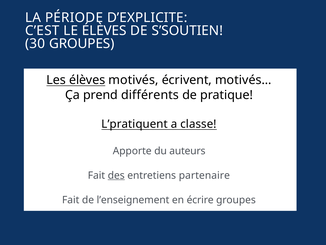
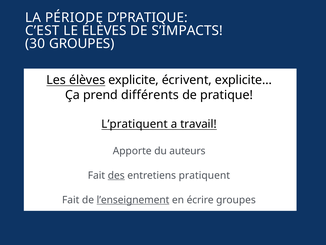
D’EXPLICITE: D’EXPLICITE -> D’PRATIQUE (147, 18)
S’SOUTIEN: S’SOUTIEN -> S’IMPACTS (187, 31)
motivés: motivés -> explicite (134, 80)
motivés…: motivés… -> explicite… (243, 80)
classe: classe -> travail (198, 124)
partenaire: partenaire -> pratiquent (204, 175)
l’enseignement underline: none -> present (133, 200)
